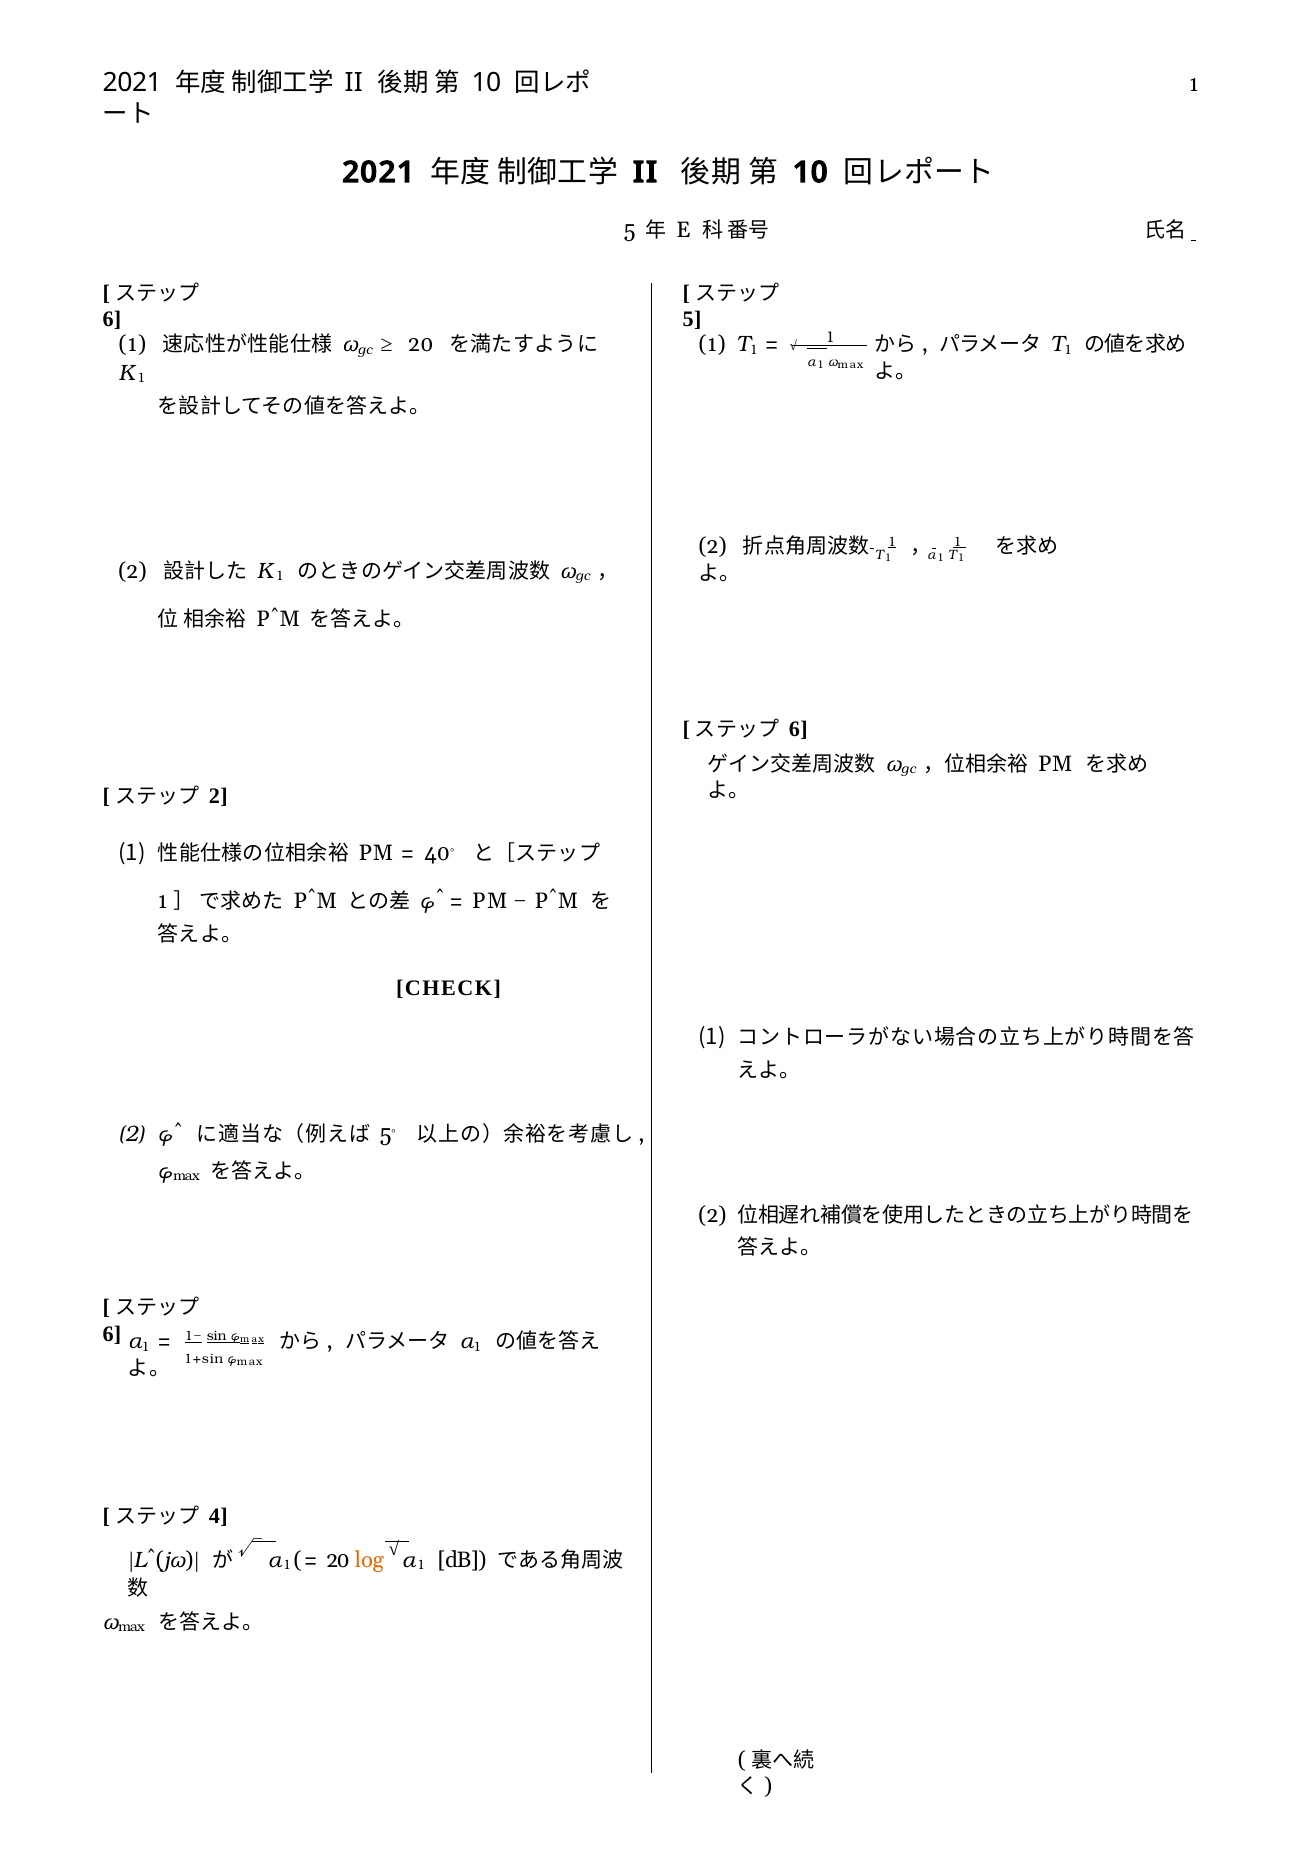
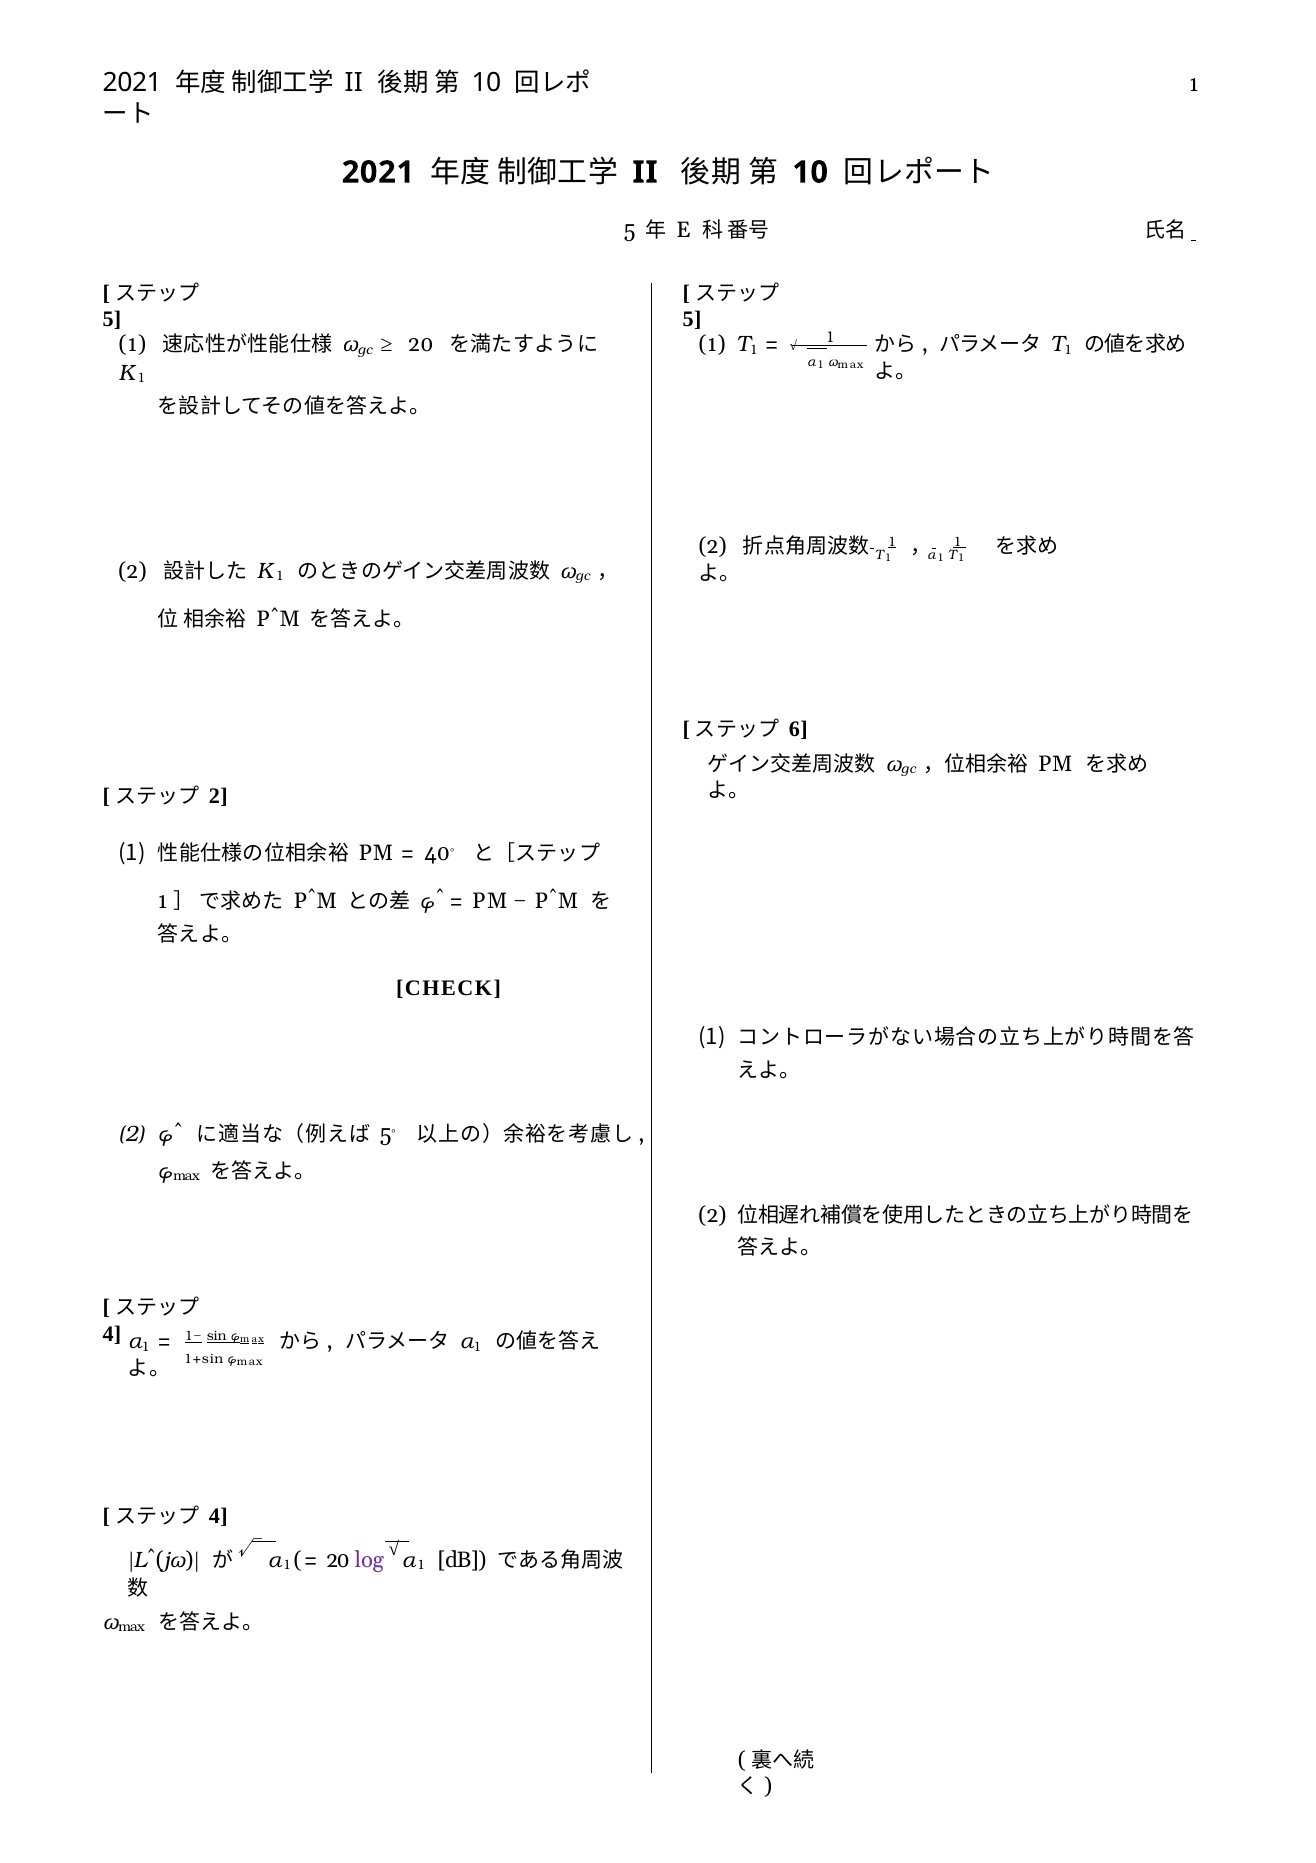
6: 6 -> 5 (112, 319)
6: 6 -> 4 (112, 1334)
log colour: orange -> purple (369, 1560)
